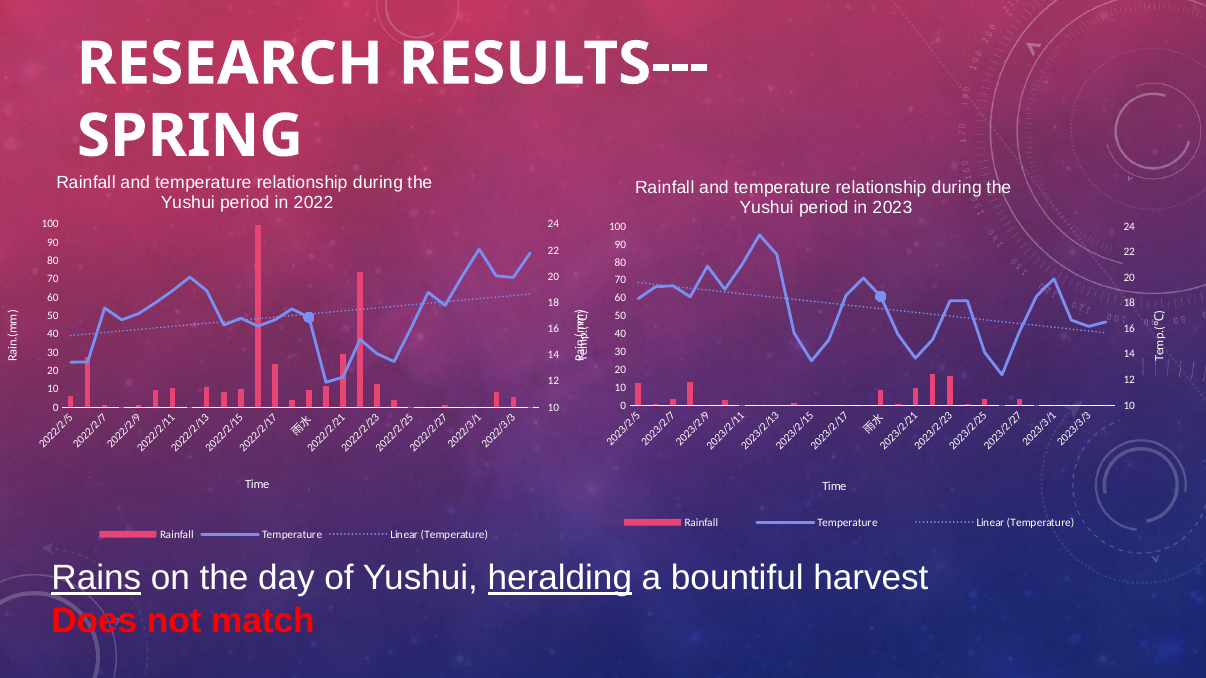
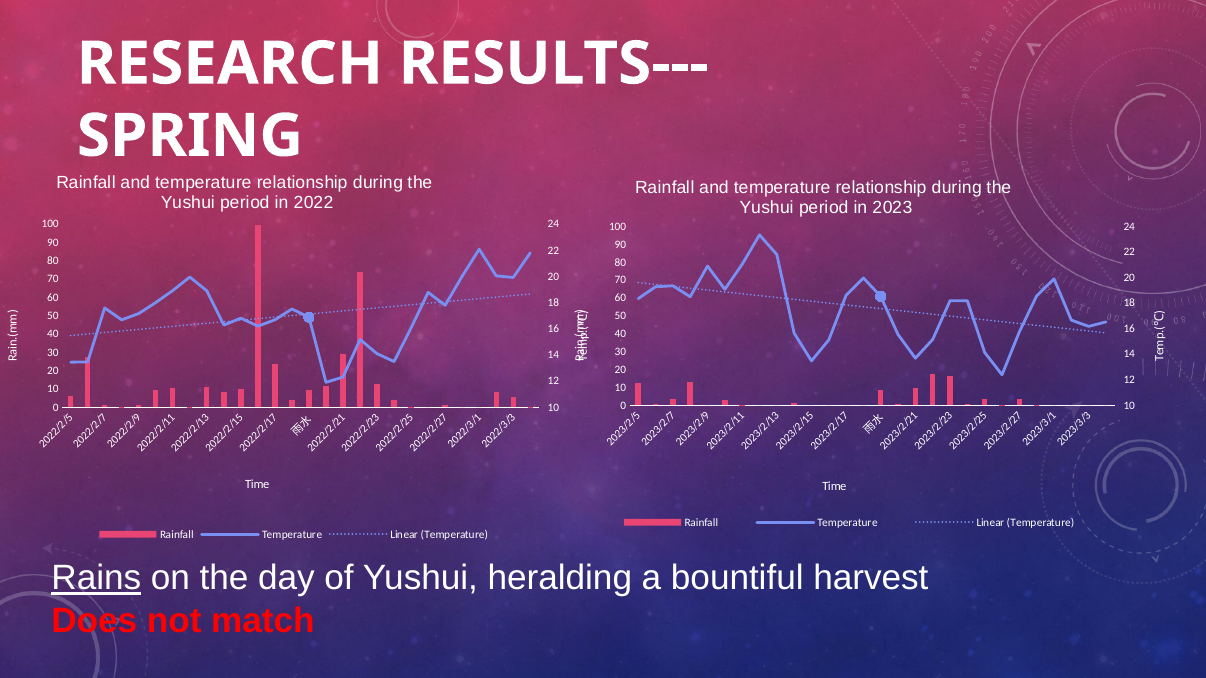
heralding underline: present -> none (560, 579)
